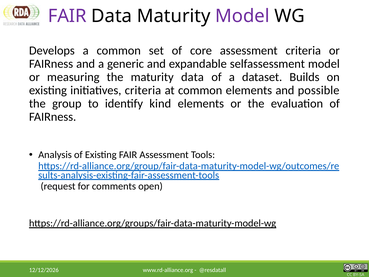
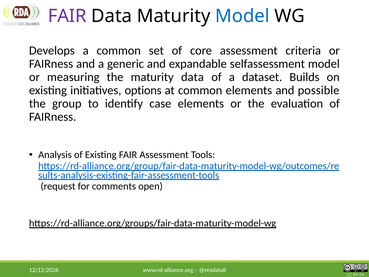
Model colour: purple -> blue (242, 16)
initiatives criteria: criteria -> options (143, 90)
kind: kind -> case (160, 104)
